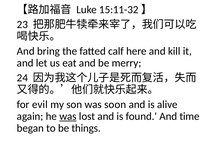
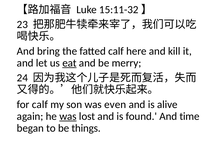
eat underline: none -> present (69, 63)
for evil: evil -> calf (40, 104)
soon: soon -> even (115, 104)
